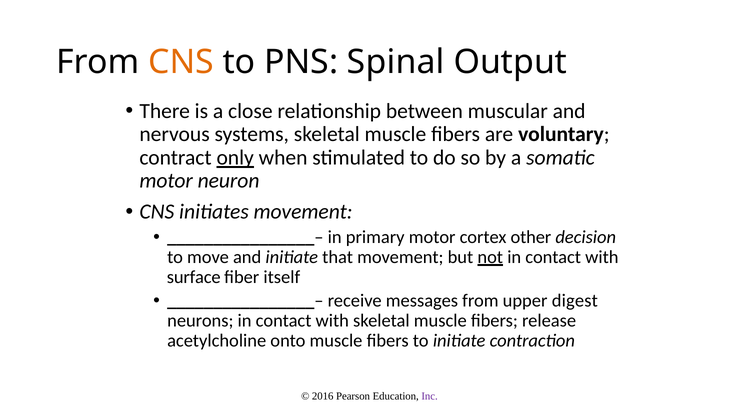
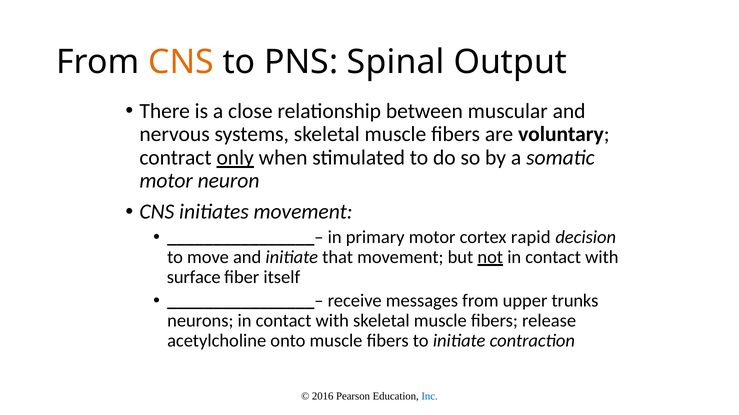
other: other -> rapid (531, 238)
digest: digest -> trunks (575, 301)
Inc colour: purple -> blue (430, 397)
